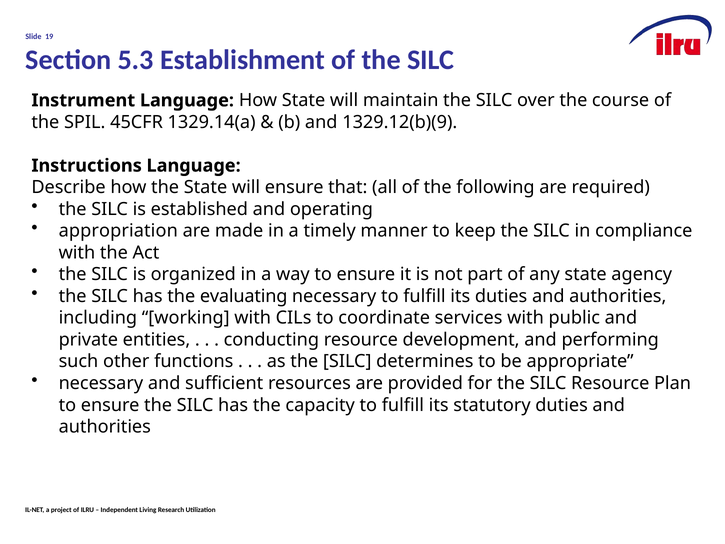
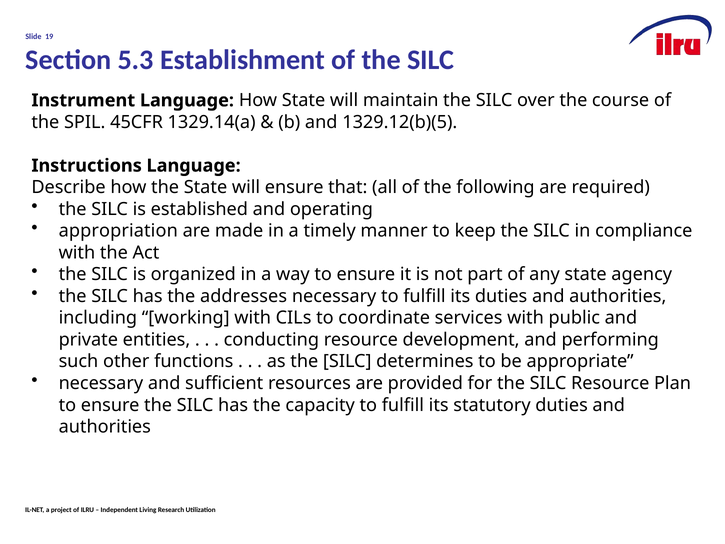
1329.12(b)(9: 1329.12(b)(9 -> 1329.12(b)(5 (400, 122)
evaluating: evaluating -> addresses (244, 296)
